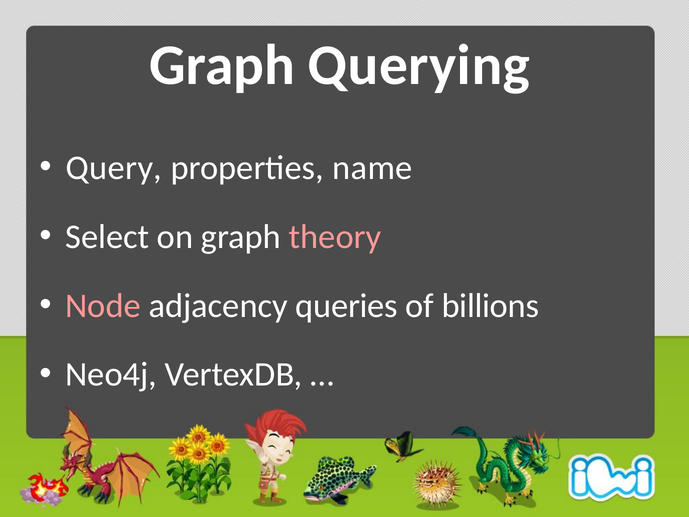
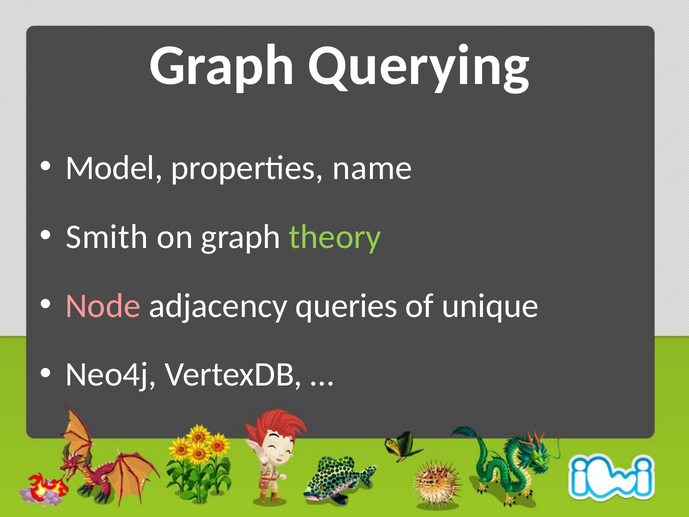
Query: Query -> Model (114, 168)
Select: Select -> Smith (107, 237)
theory colour: pink -> light green (335, 237)
billions: billions -> unique (490, 306)
